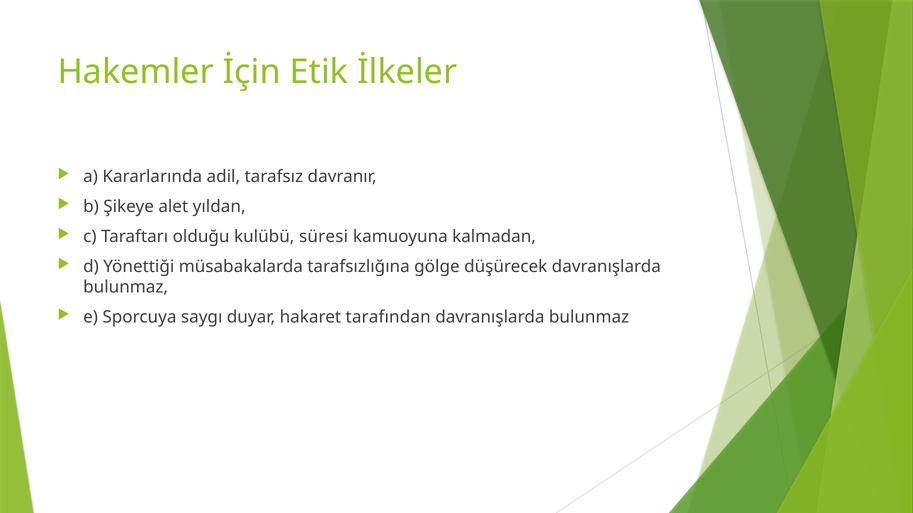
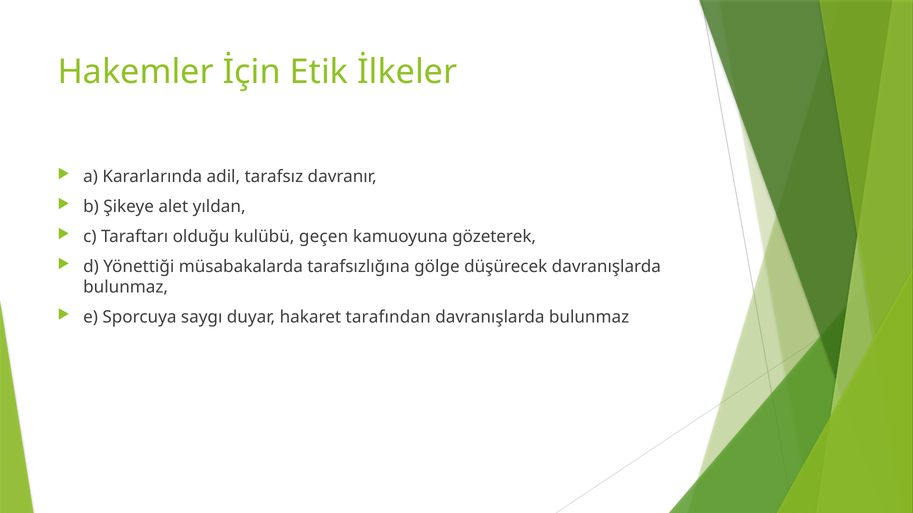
süresi: süresi -> geçen (324, 237)
kalmadan: kalmadan -> gözeterek (494, 237)
